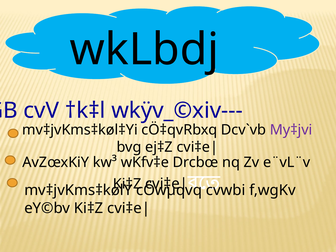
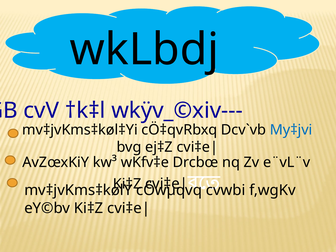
My‡jvi colour: purple -> blue (291, 130)
